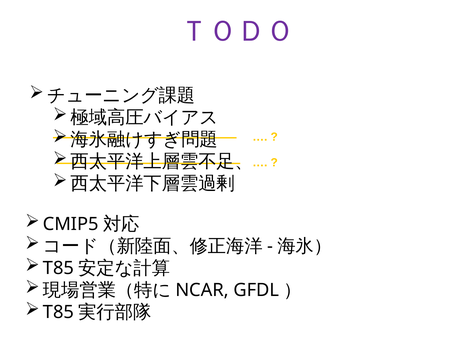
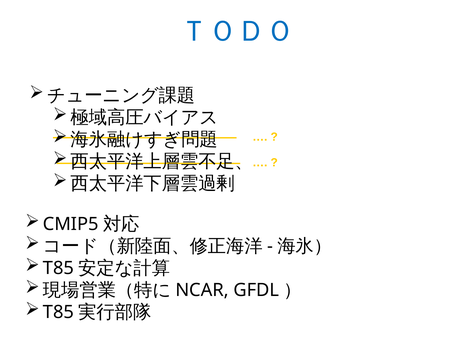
ＴＯＤＯ colour: purple -> blue (237, 31)
